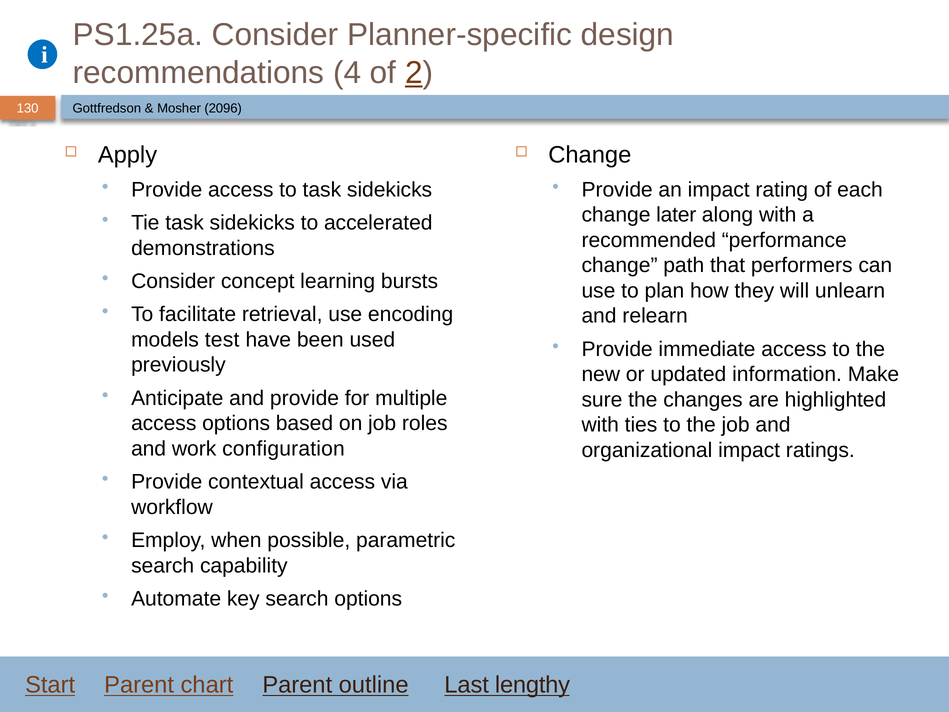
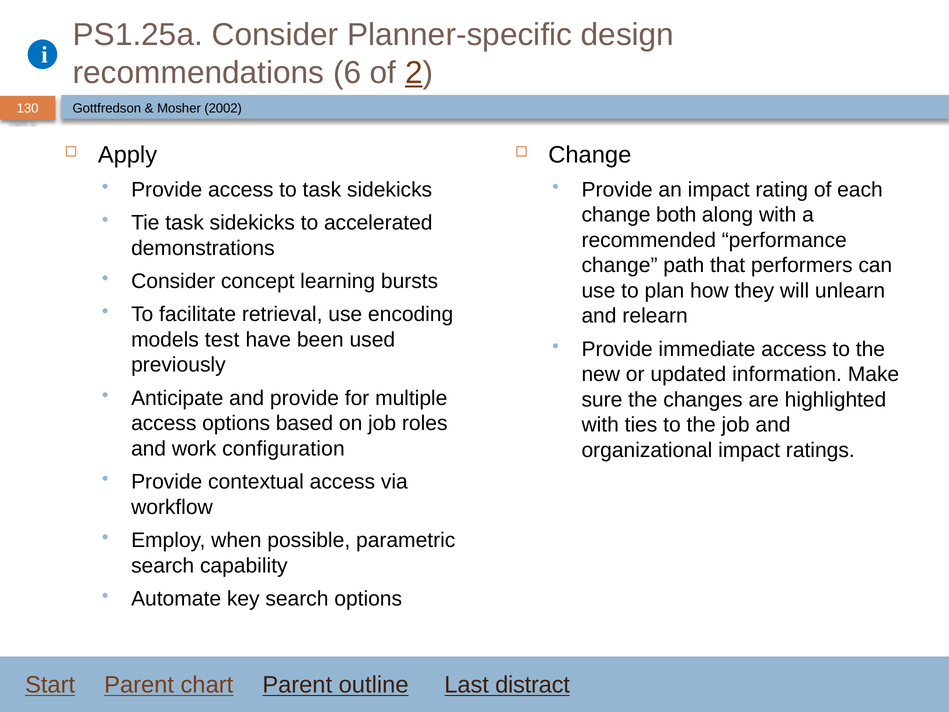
4: 4 -> 6 (347, 73)
2096: 2096 -> 2002 (223, 109)
later: later -> both (676, 215)
lengthy: lengthy -> distract (533, 685)
